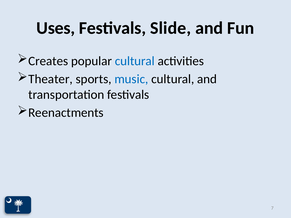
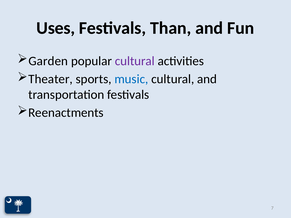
Slide: Slide -> Than (171, 28)
Creates: Creates -> Garden (48, 61)
cultural colour: blue -> purple (135, 61)
